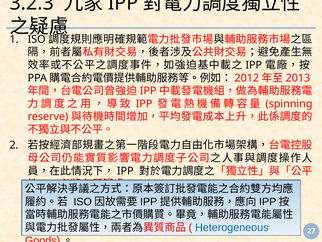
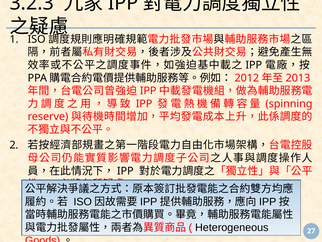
Heterogeneous colour: blue -> black (232, 227)
